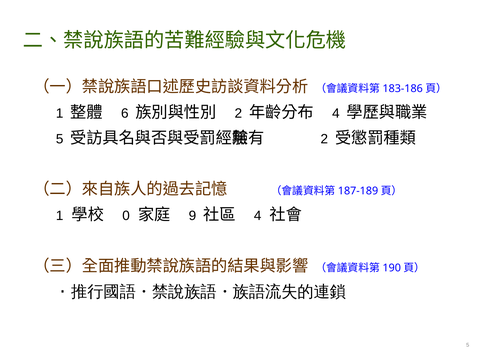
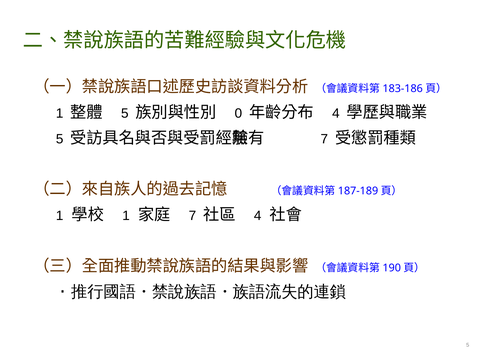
6: 6 -> 5 (125, 113)
2: 2 -> 0 (238, 113)
2: 2 -> 7 (324, 139)
0: 0 -> 1 (126, 216)
9: 9 -> 7 (192, 216)
